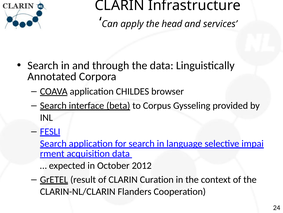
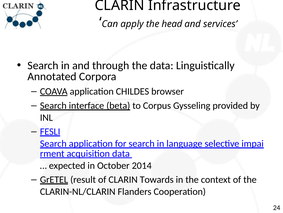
2012: 2012 -> 2014 (142, 165)
Curation: Curation -> Towards (157, 179)
